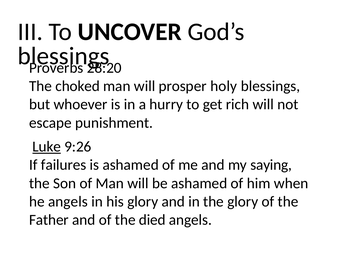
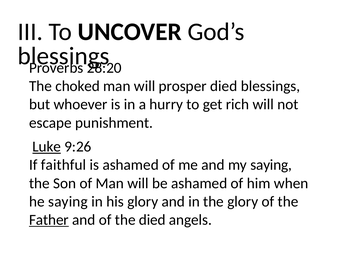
prosper holy: holy -> died (224, 86)
failures: failures -> faithful (64, 165)
he angels: angels -> saying (68, 201)
Father underline: none -> present (49, 219)
